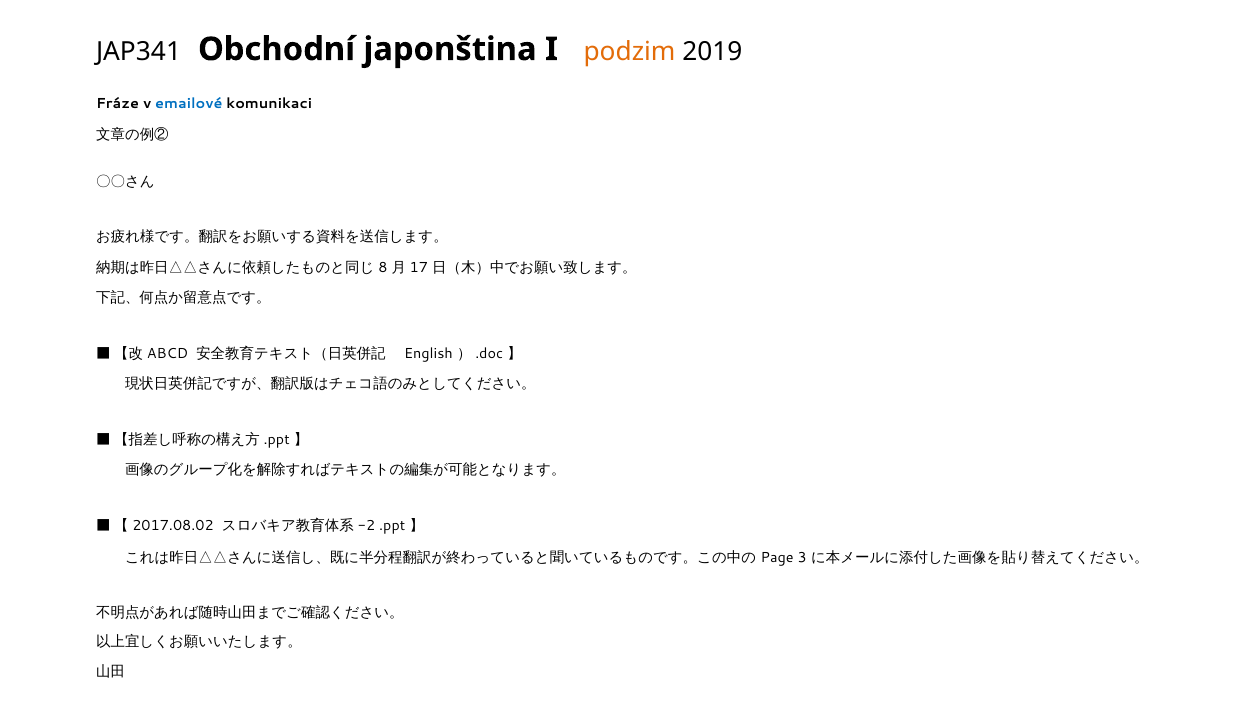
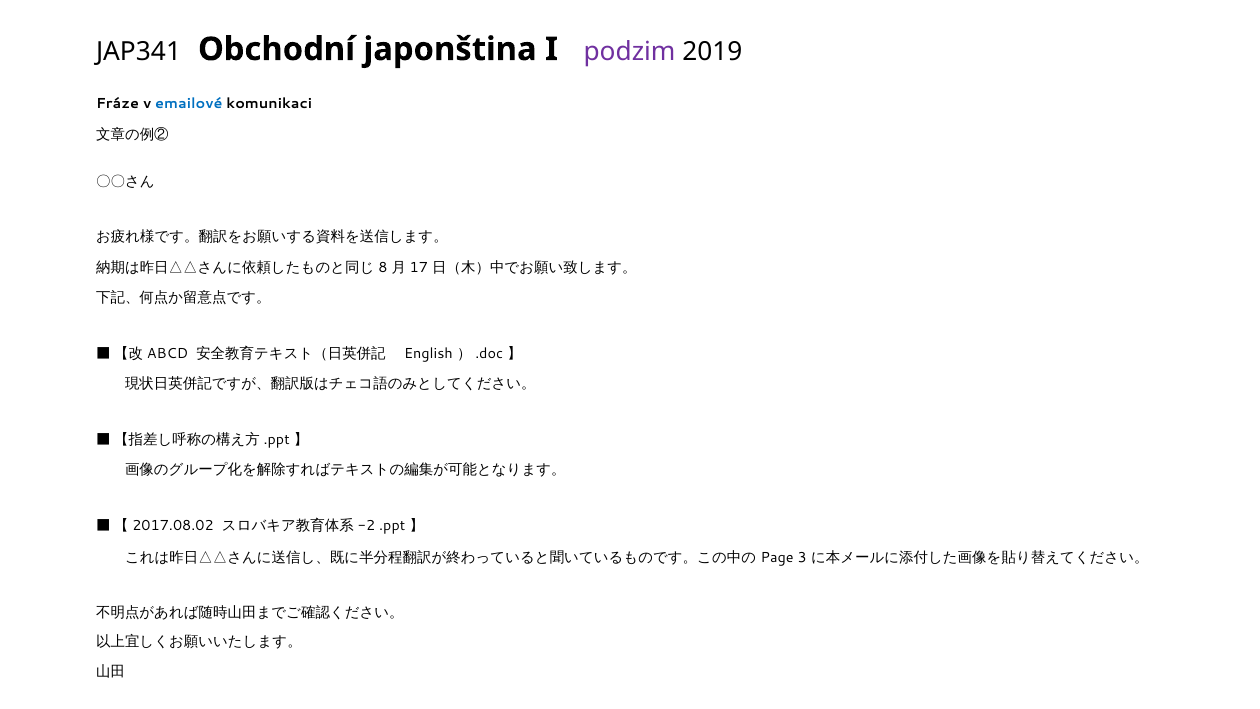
podzim colour: orange -> purple (629, 51)
